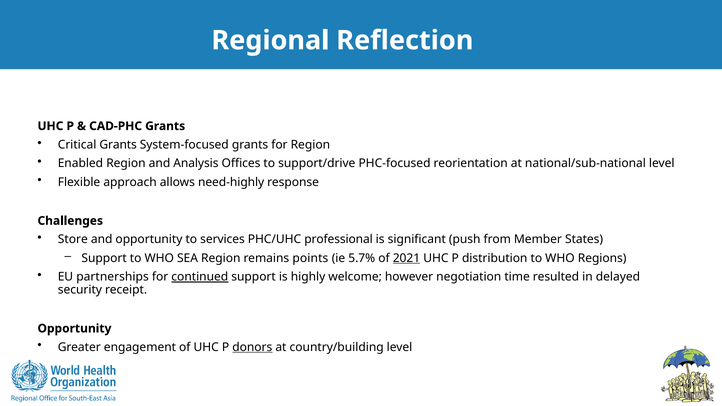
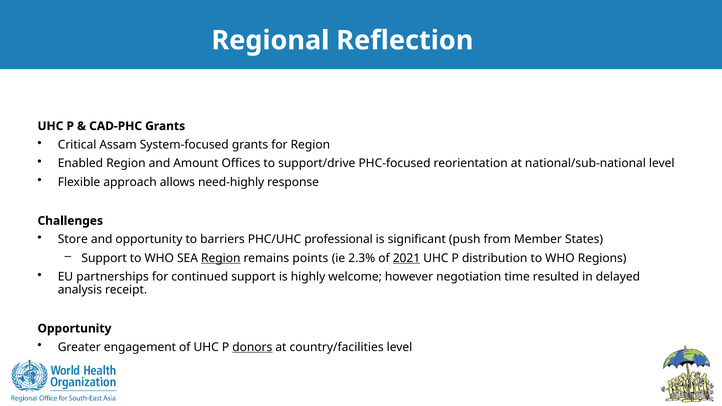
Critical Grants: Grants -> Assam (118, 145)
Analysis: Analysis -> Amount (196, 163)
services: services -> barriers (222, 240)
Region underline: none -> present (221, 258)
5.7%: 5.7% -> 2.3% (362, 258)
continued underline: present -> none (200, 277)
security: security -> analysis (80, 290)
country/building: country/building -> country/facilities (337, 347)
